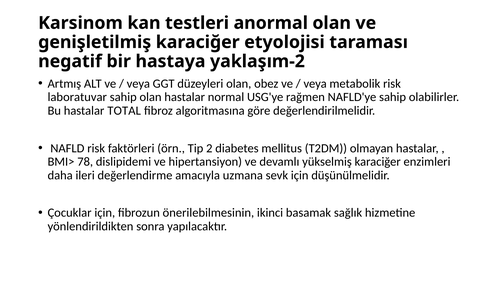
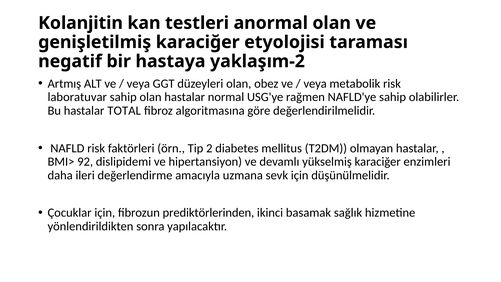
Karsinom: Karsinom -> Kolanjitin (81, 23)
78: 78 -> 92 (85, 162)
önerilebilmesinin: önerilebilmesinin -> prediktörlerinden (208, 213)
